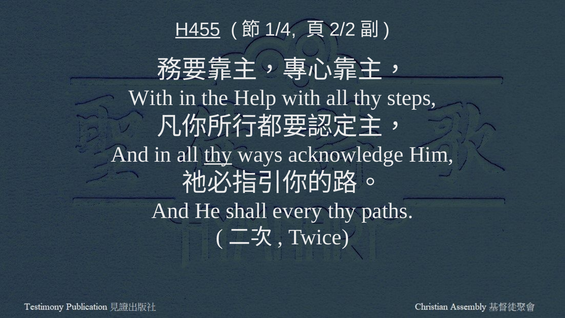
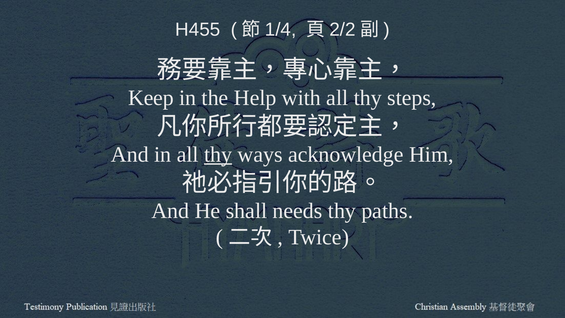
H455 underline: present -> none (198, 30)
With: With -> Keep (151, 98)
every: every -> needs (298, 211)
